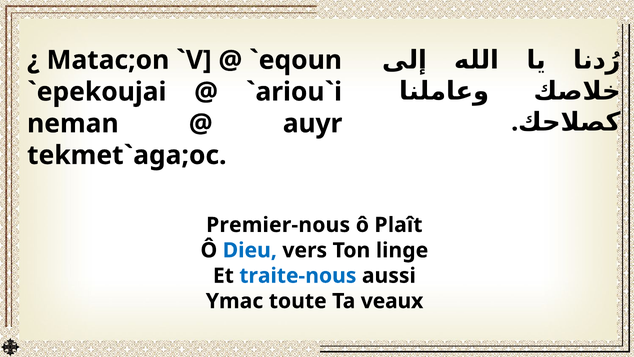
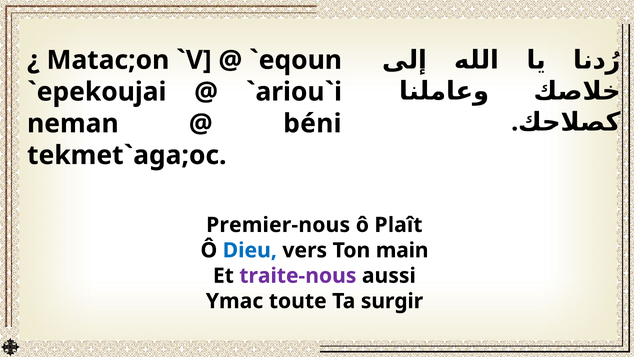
auyr: auyr -> béni (312, 123)
linge: linge -> main (402, 250)
traite-nous colour: blue -> purple (298, 275)
veaux: veaux -> surgir (392, 301)
